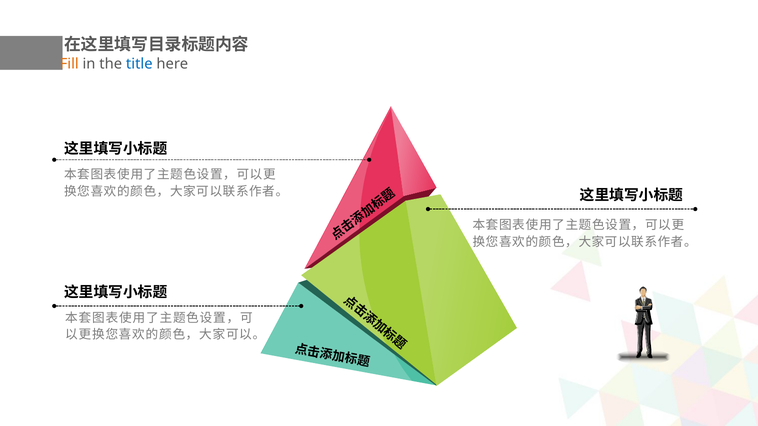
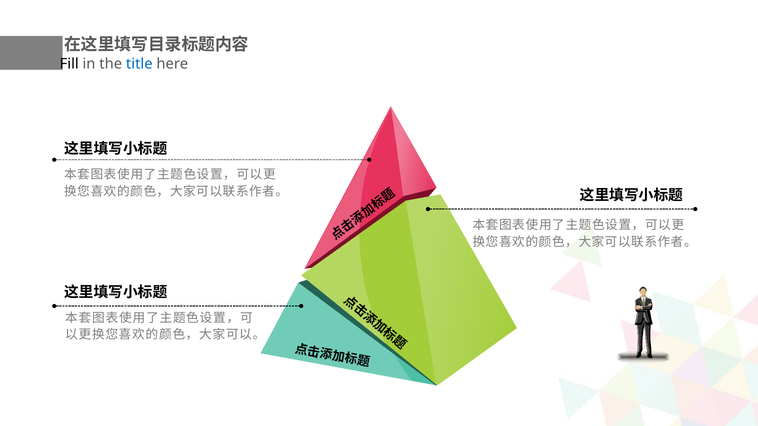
Fill colour: orange -> black (69, 64)
